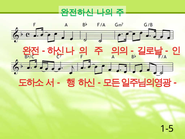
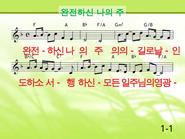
1-5: 1-5 -> 1-1 (167, 129)
